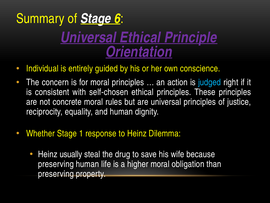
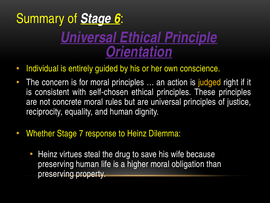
judged colour: light blue -> yellow (210, 82)
1: 1 -> 7 (81, 133)
usually: usually -> virtues (71, 154)
